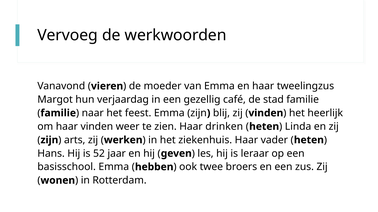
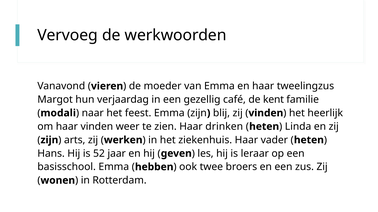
stad: stad -> kent (274, 100)
familie: familie -> modali (58, 113)
